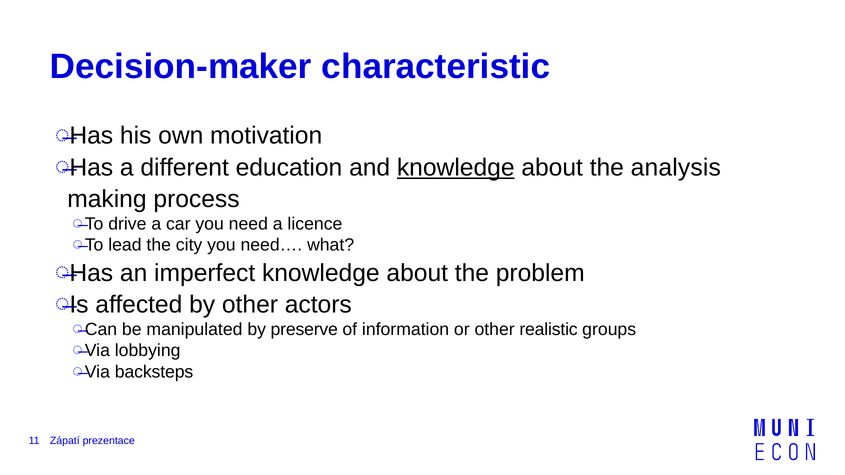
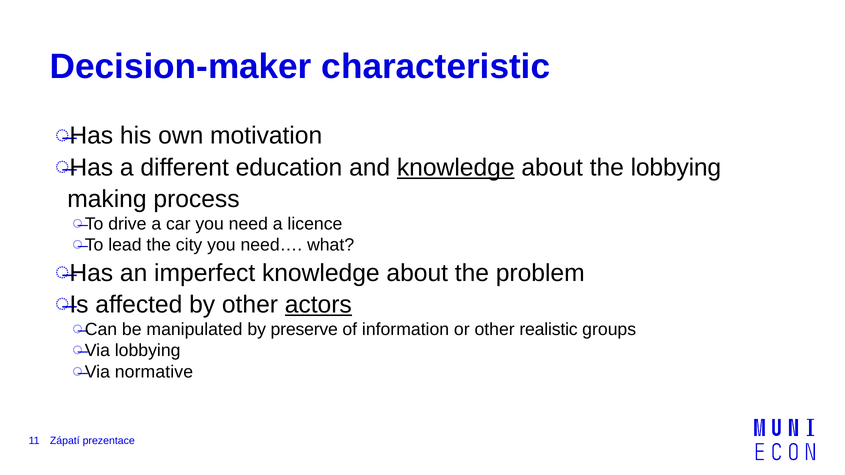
the analysis: analysis -> lobbying (676, 168)
actors underline: none -> present (318, 305)
backsteps: backsteps -> normative (154, 372)
